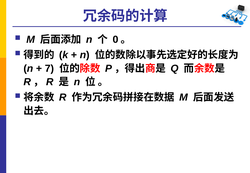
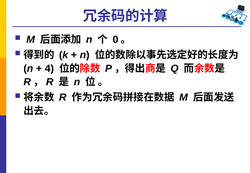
7: 7 -> 4 (49, 68)
